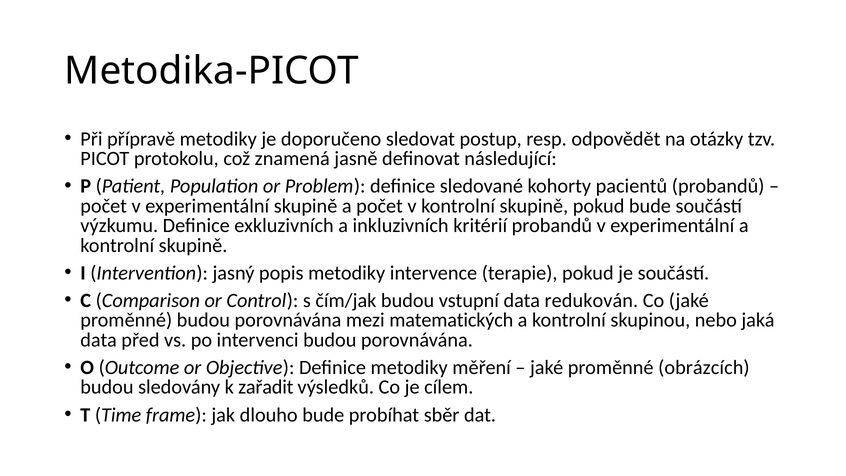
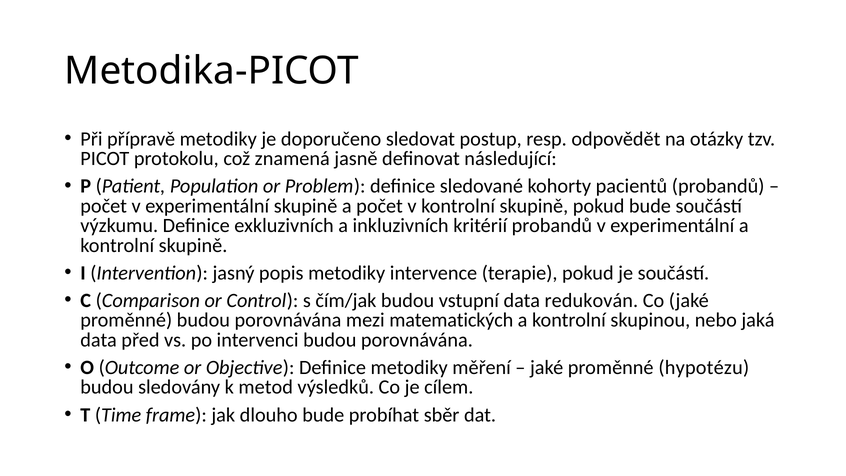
obrázcích: obrázcích -> hypotézu (704, 367)
zařadit: zařadit -> metod (266, 387)
